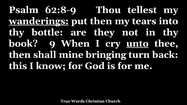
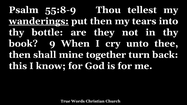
62:8-9: 62:8-9 -> 55:8-9 (61, 10)
unto underline: present -> none (137, 44)
bringing: bringing -> together (106, 55)
